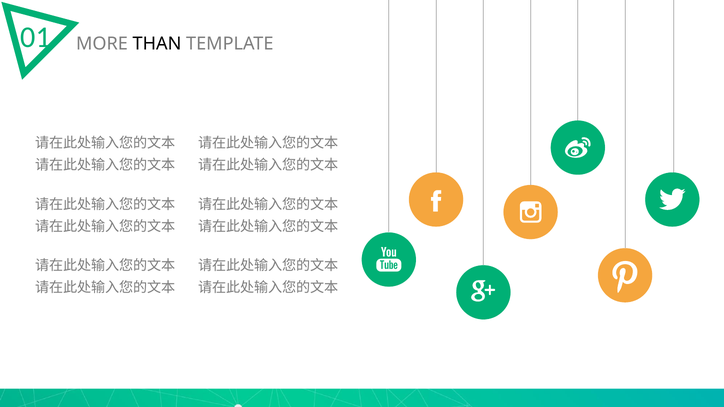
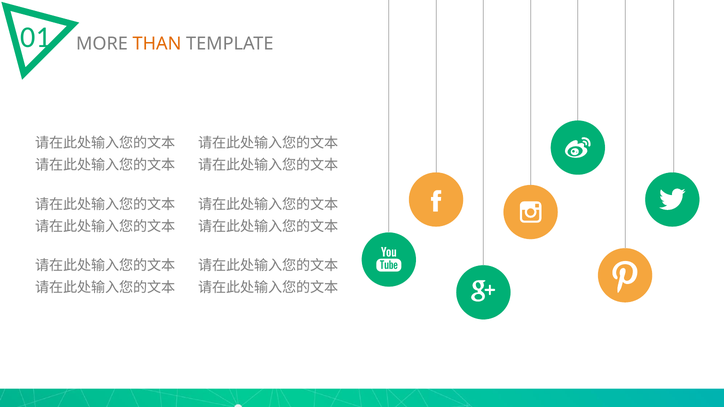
THAN colour: black -> orange (157, 44)
